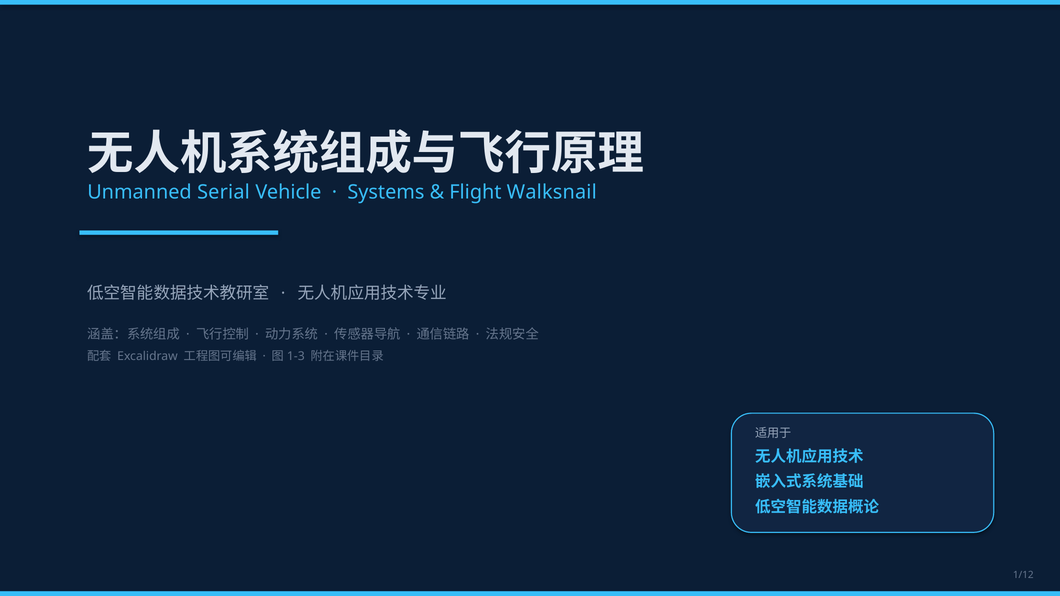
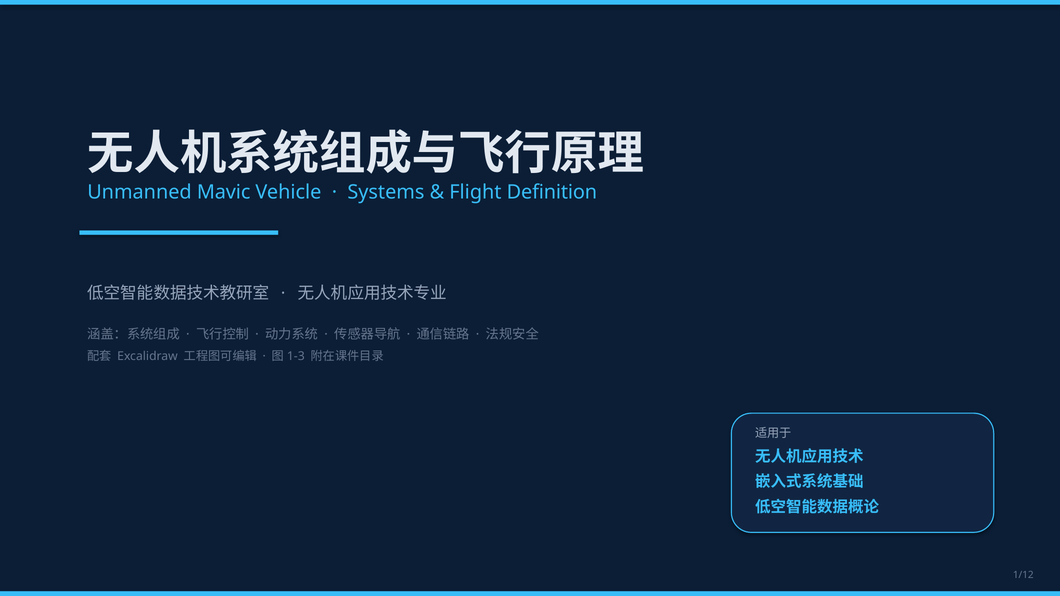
Serial: Serial -> Mavic (224, 192)
Walksnail: Walksnail -> Definition (552, 192)
